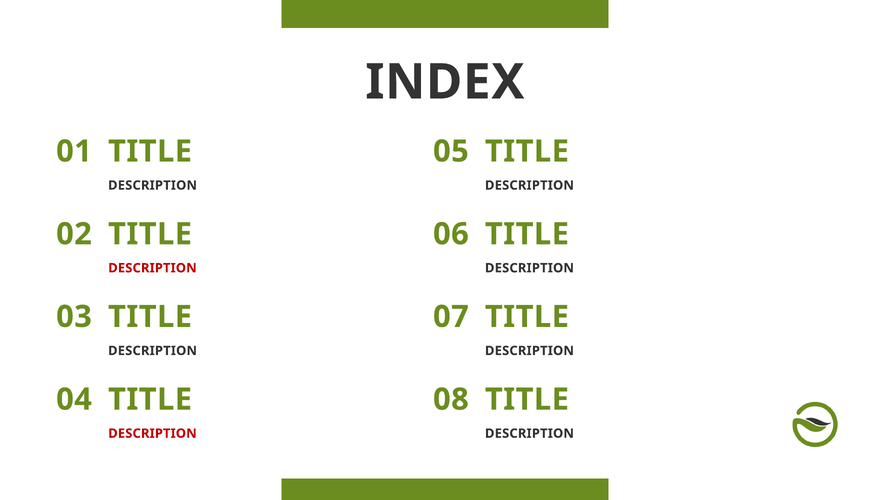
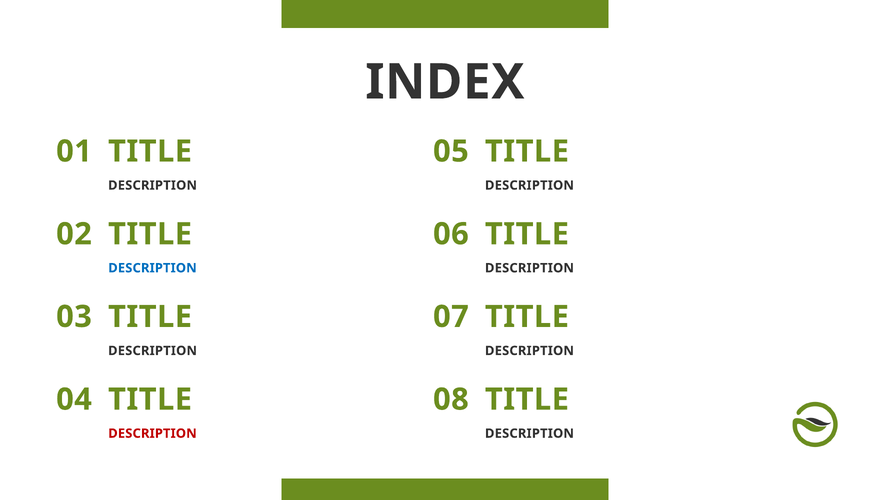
DESCRIPTION colour: red -> blue (152, 268)
